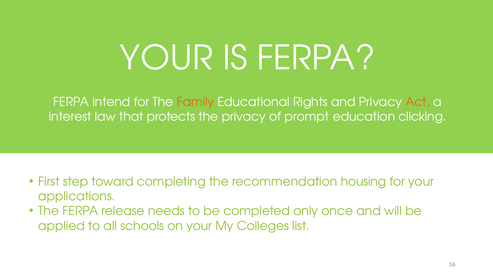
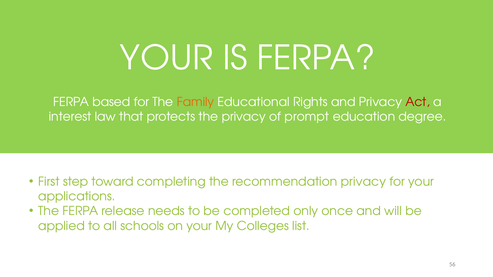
intend: intend -> based (111, 102)
Act colour: orange -> red (418, 102)
clicking: clicking -> degree (422, 117)
recommendation housing: housing -> privacy (363, 182)
